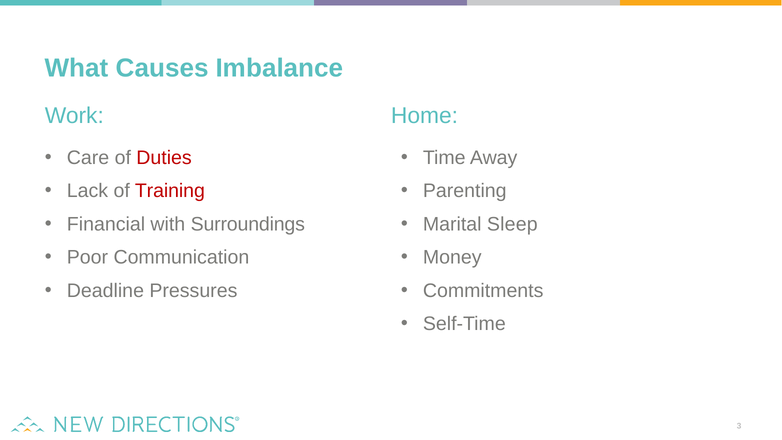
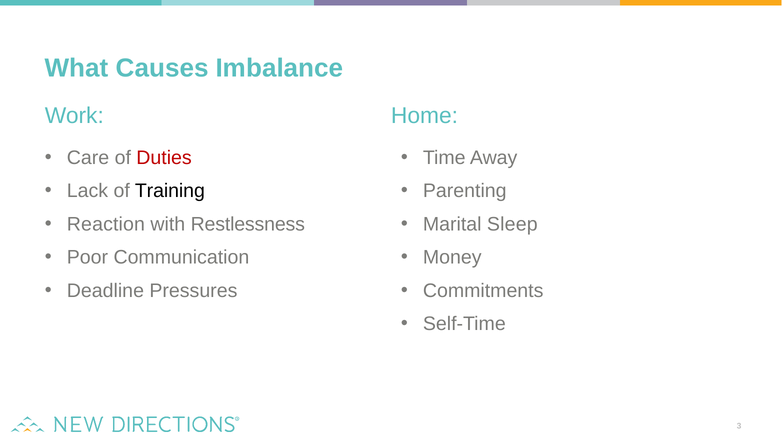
Training colour: red -> black (170, 191)
Financial: Financial -> Reaction (106, 224)
Surroundings: Surroundings -> Restlessness (248, 224)
